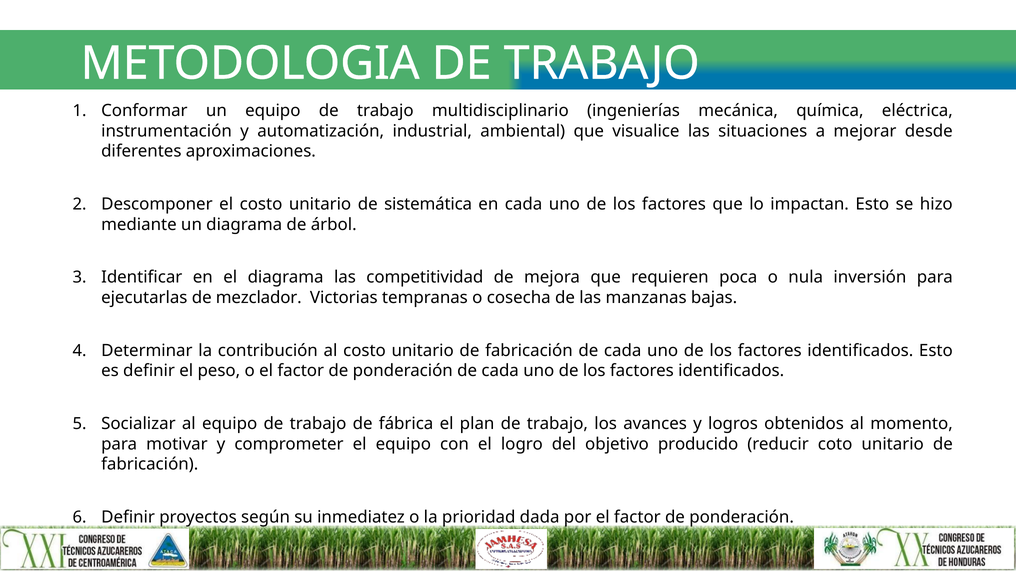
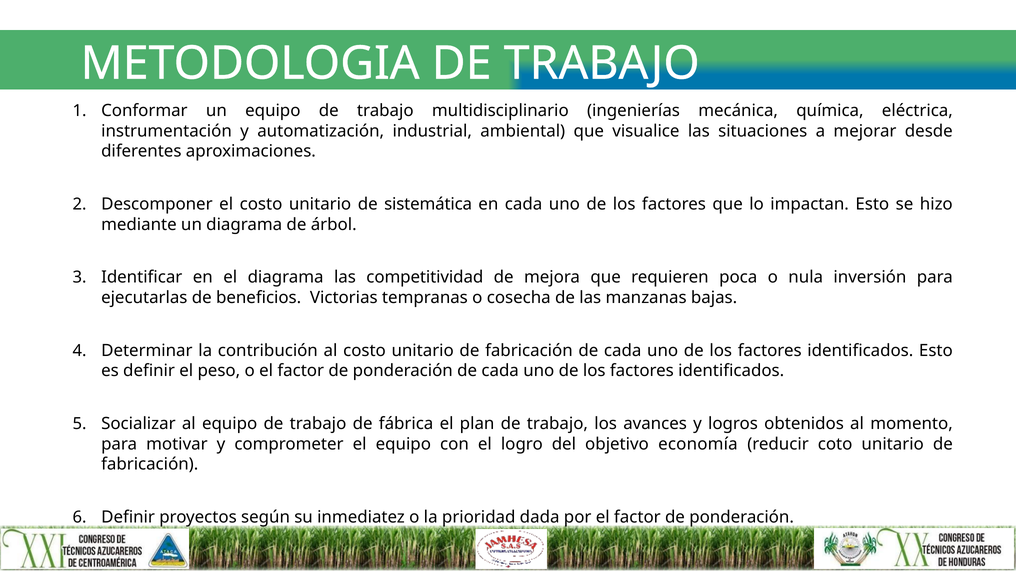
mezclador: mezclador -> beneficios (259, 298)
producido: producido -> economía (698, 444)
